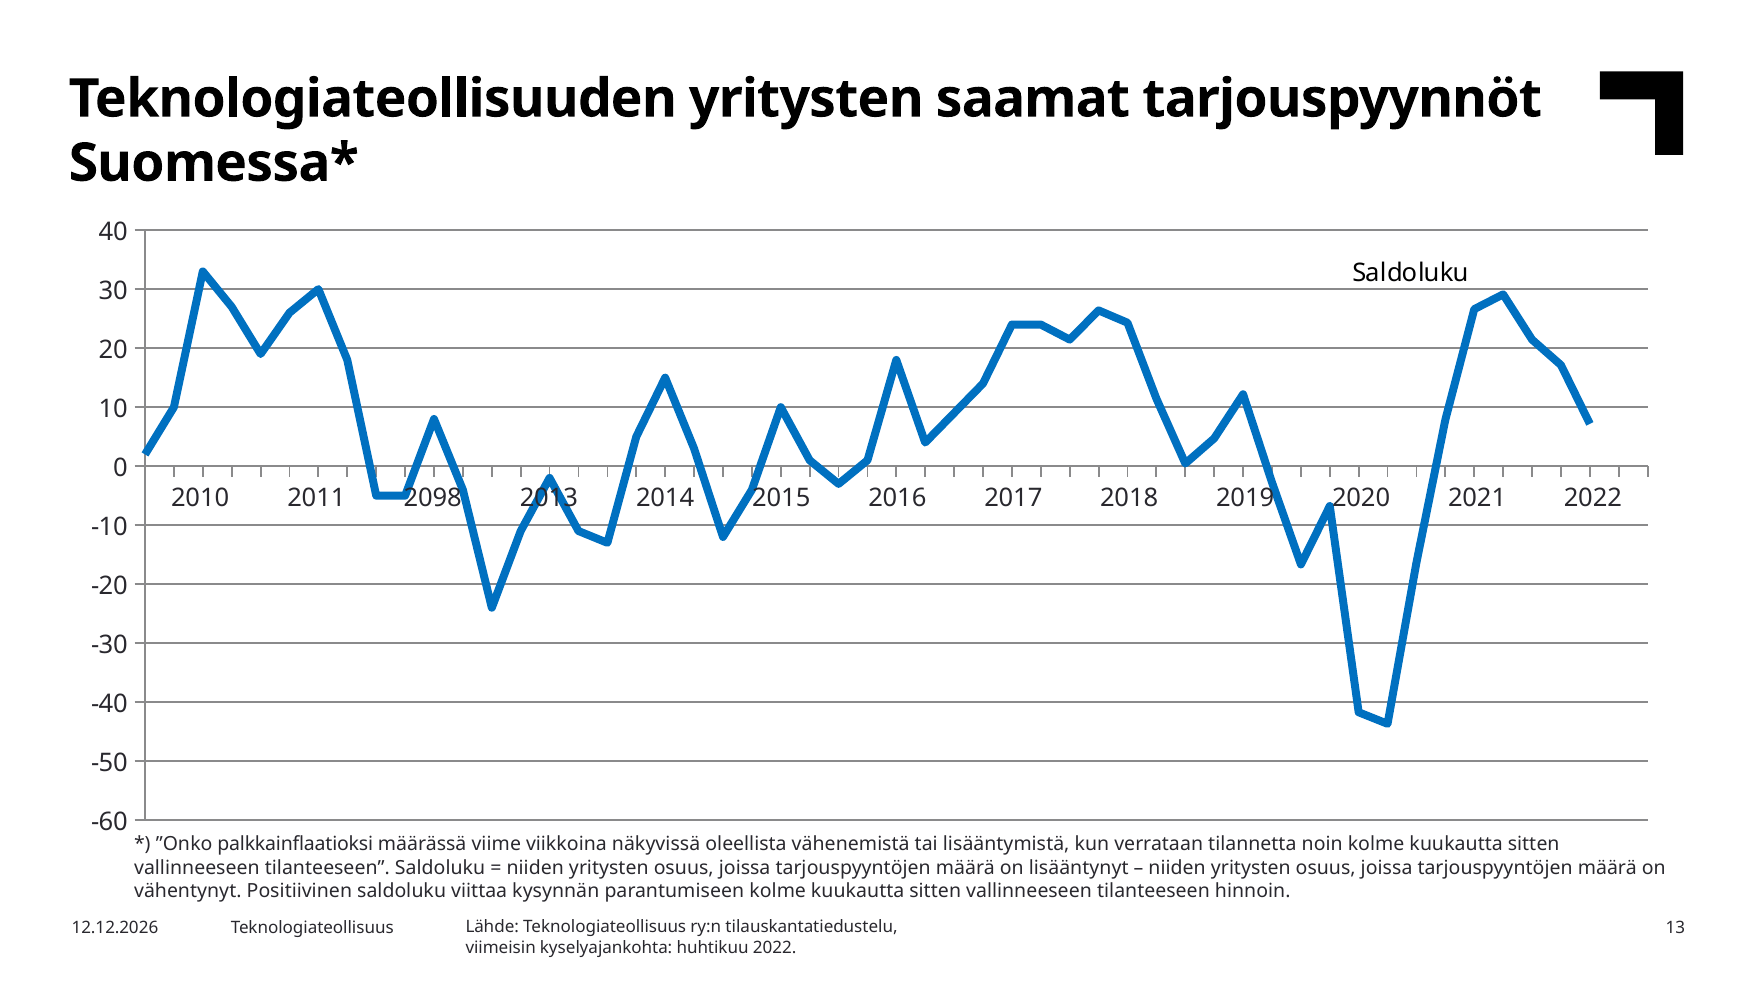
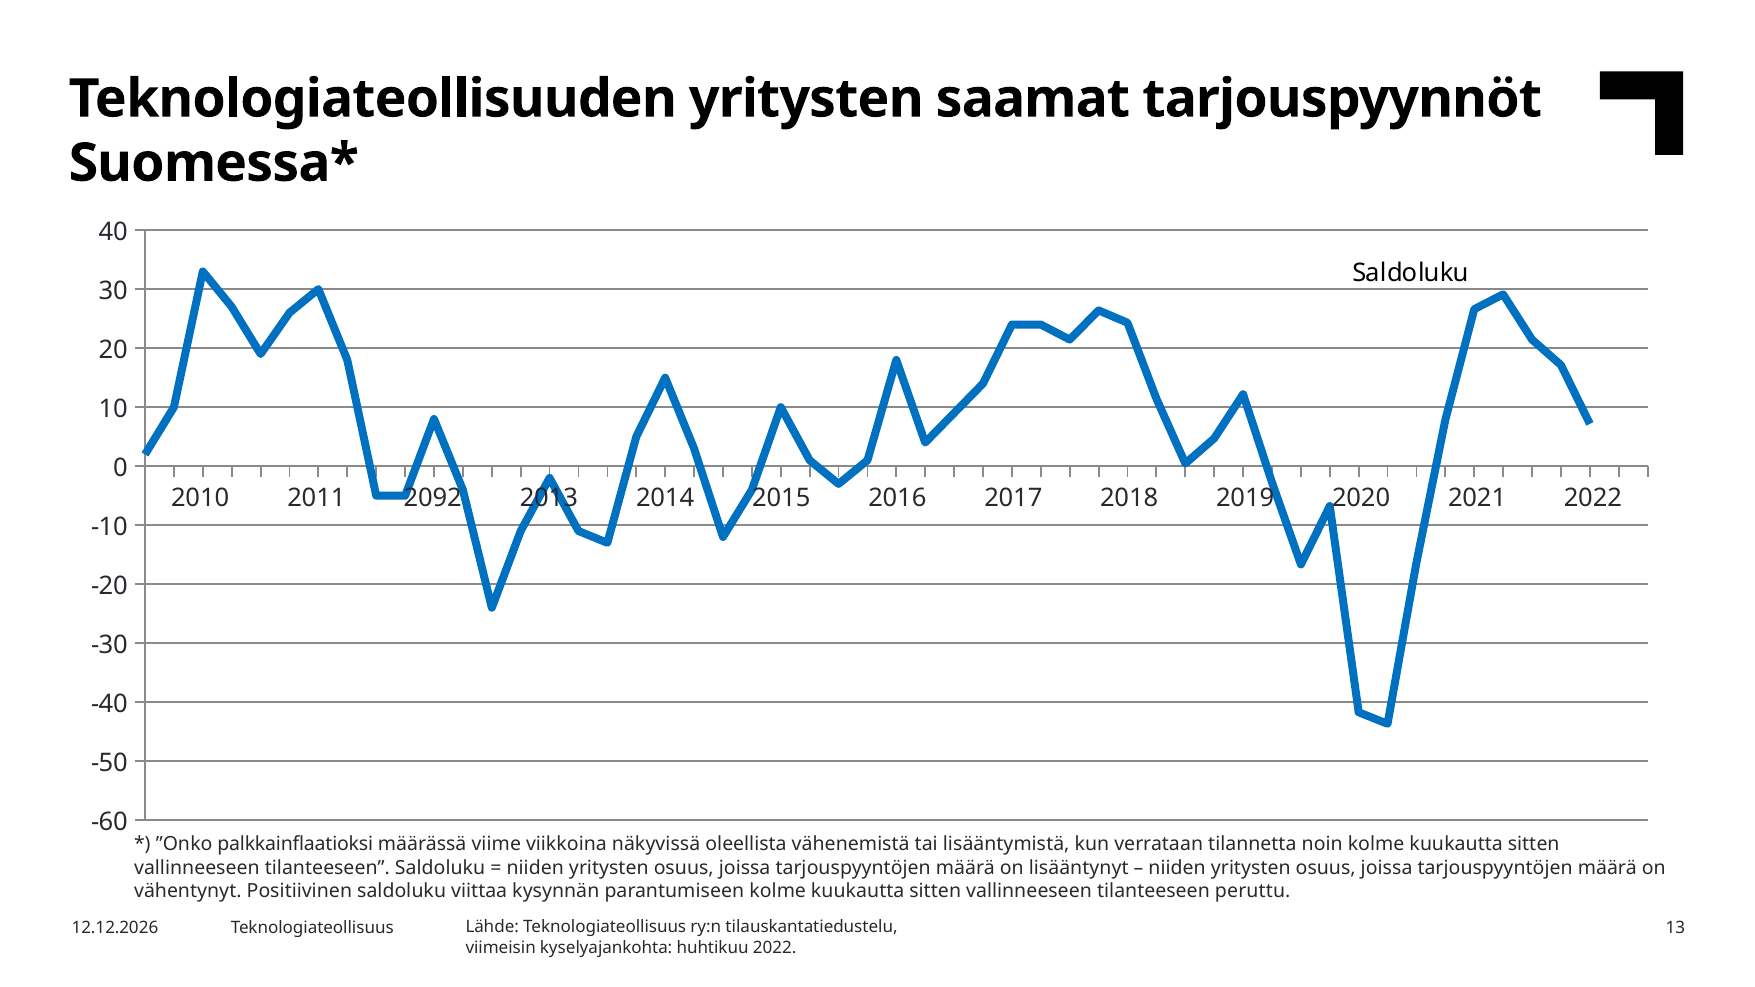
2098: 2098 -> 2092 (433, 498)
hinnoin: hinnoin -> peruttu (1253, 891)
